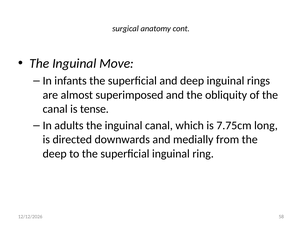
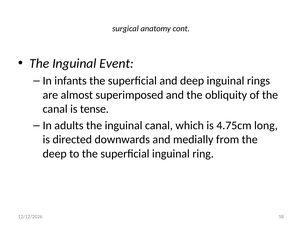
Move: Move -> Event (117, 63)
7.75cm: 7.75cm -> 4.75cm (234, 125)
